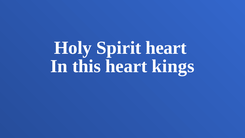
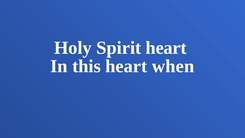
kings: kings -> when (173, 66)
